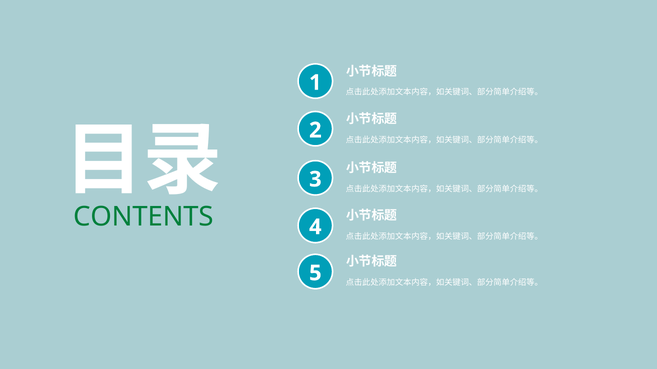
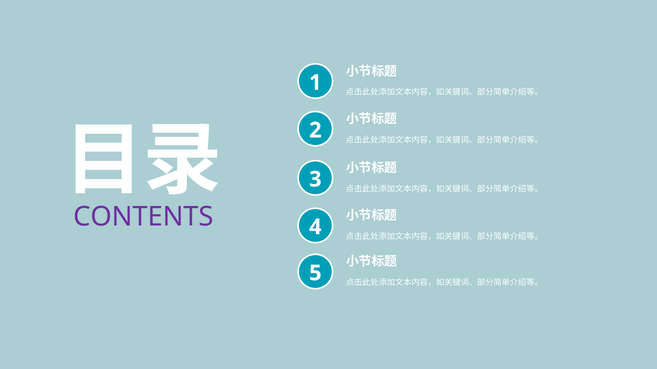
CONTENTS colour: green -> purple (143, 217)
